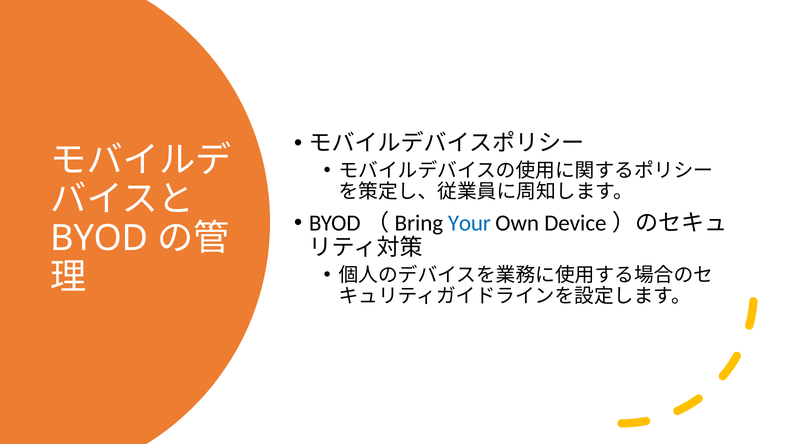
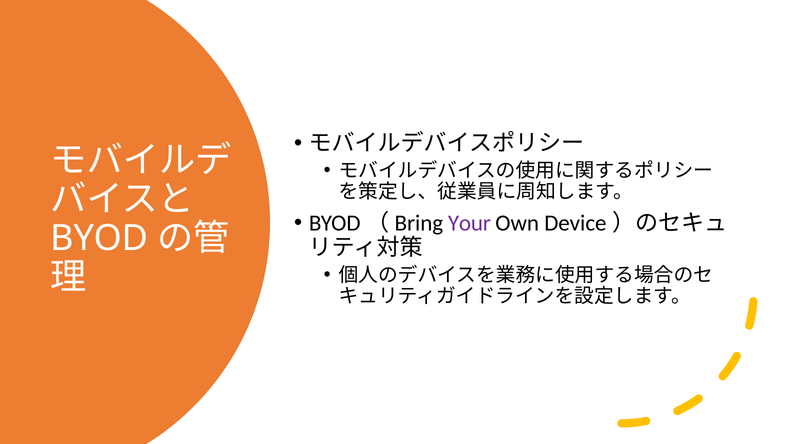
Your colour: blue -> purple (469, 223)
